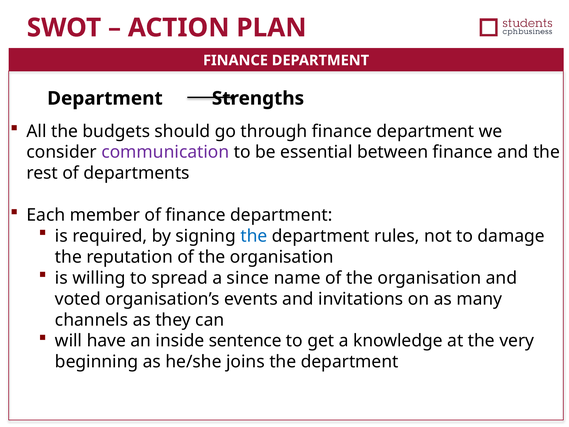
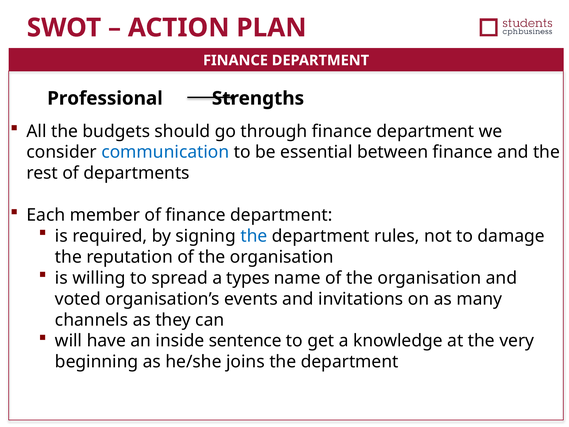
Department: Department -> Professional (105, 98)
communication colour: purple -> blue (165, 152)
since: since -> types (248, 278)
